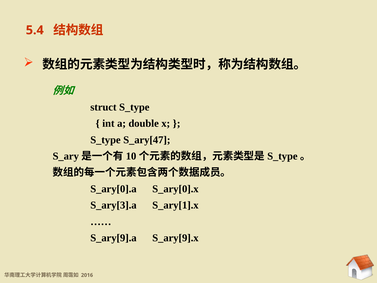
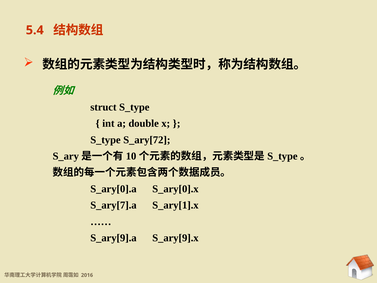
S_ary[47: S_ary[47 -> S_ary[72 (147, 140)
S_ary[3].a: S_ary[3].a -> S_ary[7].a (113, 205)
